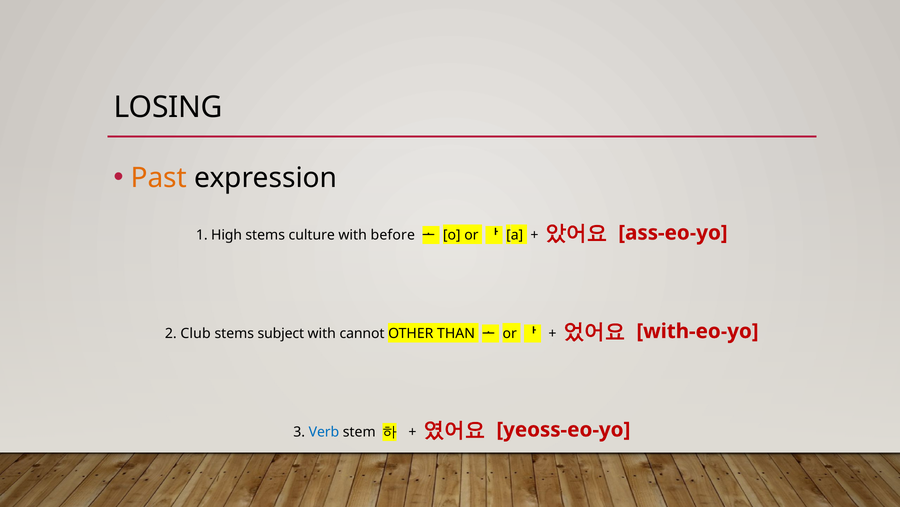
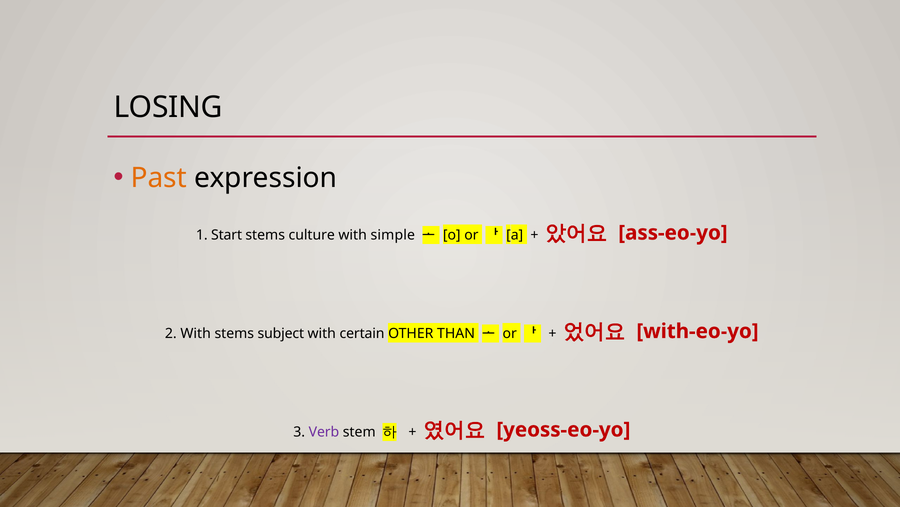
High: High -> Start (227, 235)
before: before -> simple (393, 235)
2 Club: Club -> With (196, 333)
cannot: cannot -> certain (362, 333)
Verb colour: blue -> purple (324, 431)
